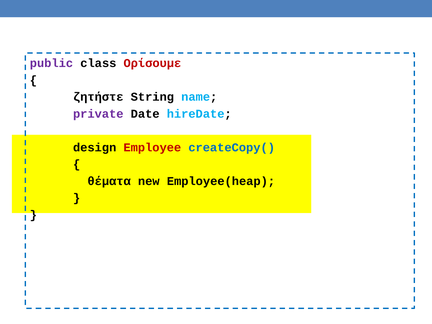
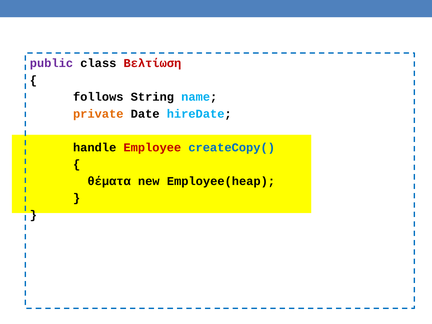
Ορίσουμε: Ορίσουμε -> Βελτίωση (152, 63)
ζητήστε: ζητήστε -> follows (98, 97)
private colour: purple -> orange (98, 114)
design: design -> handle (95, 147)
